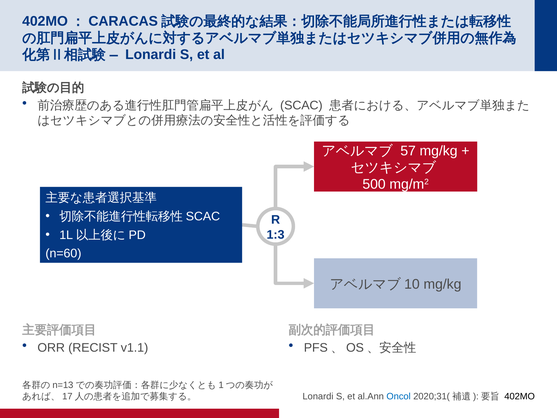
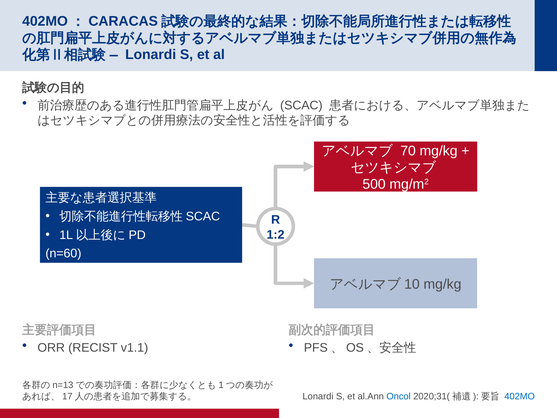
57: 57 -> 70 (408, 151)
1:3: 1:3 -> 1:2 (276, 234)
402MO colour: black -> blue (520, 396)
